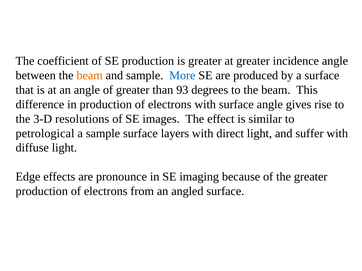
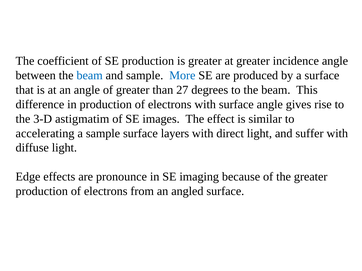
beam colour: orange -> blue (90, 76)
93: 93 -> 27 (182, 90)
resolutions: resolutions -> astigmatim (82, 119)
petrological: petrological -> accelerating (45, 134)
